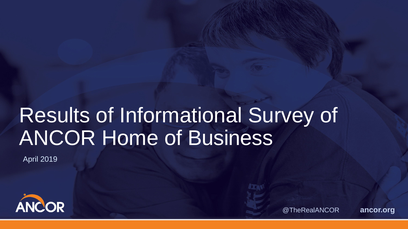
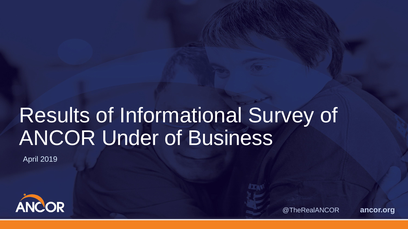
Home: Home -> Under (130, 139)
